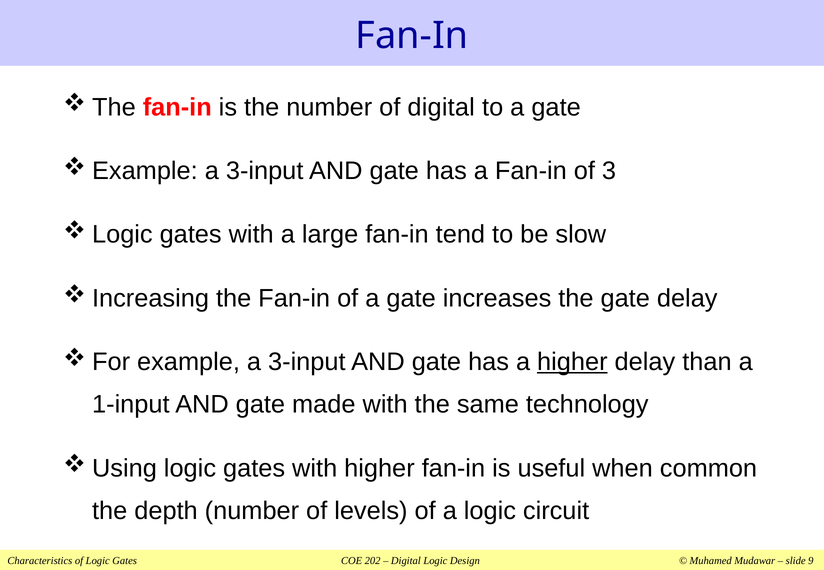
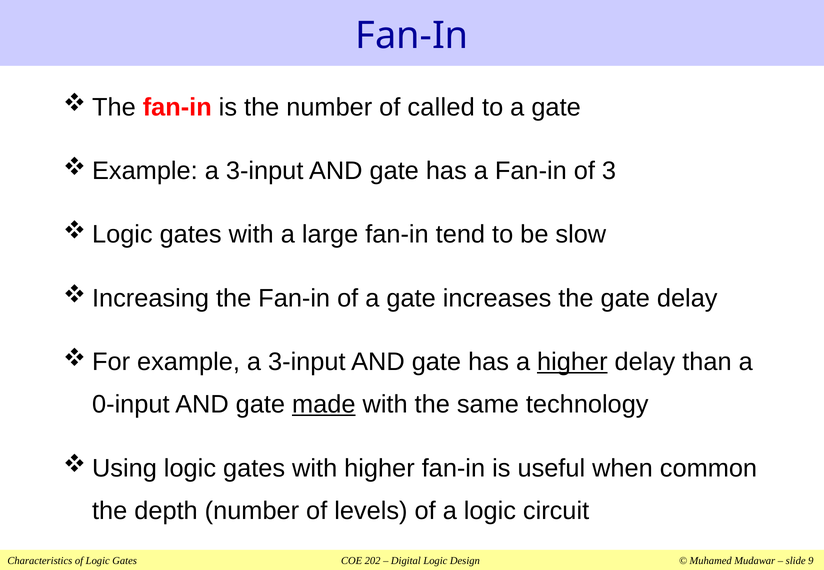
of digital: digital -> called (441, 107)
1-input: 1-input -> 0-input (131, 405)
made underline: none -> present (324, 405)
